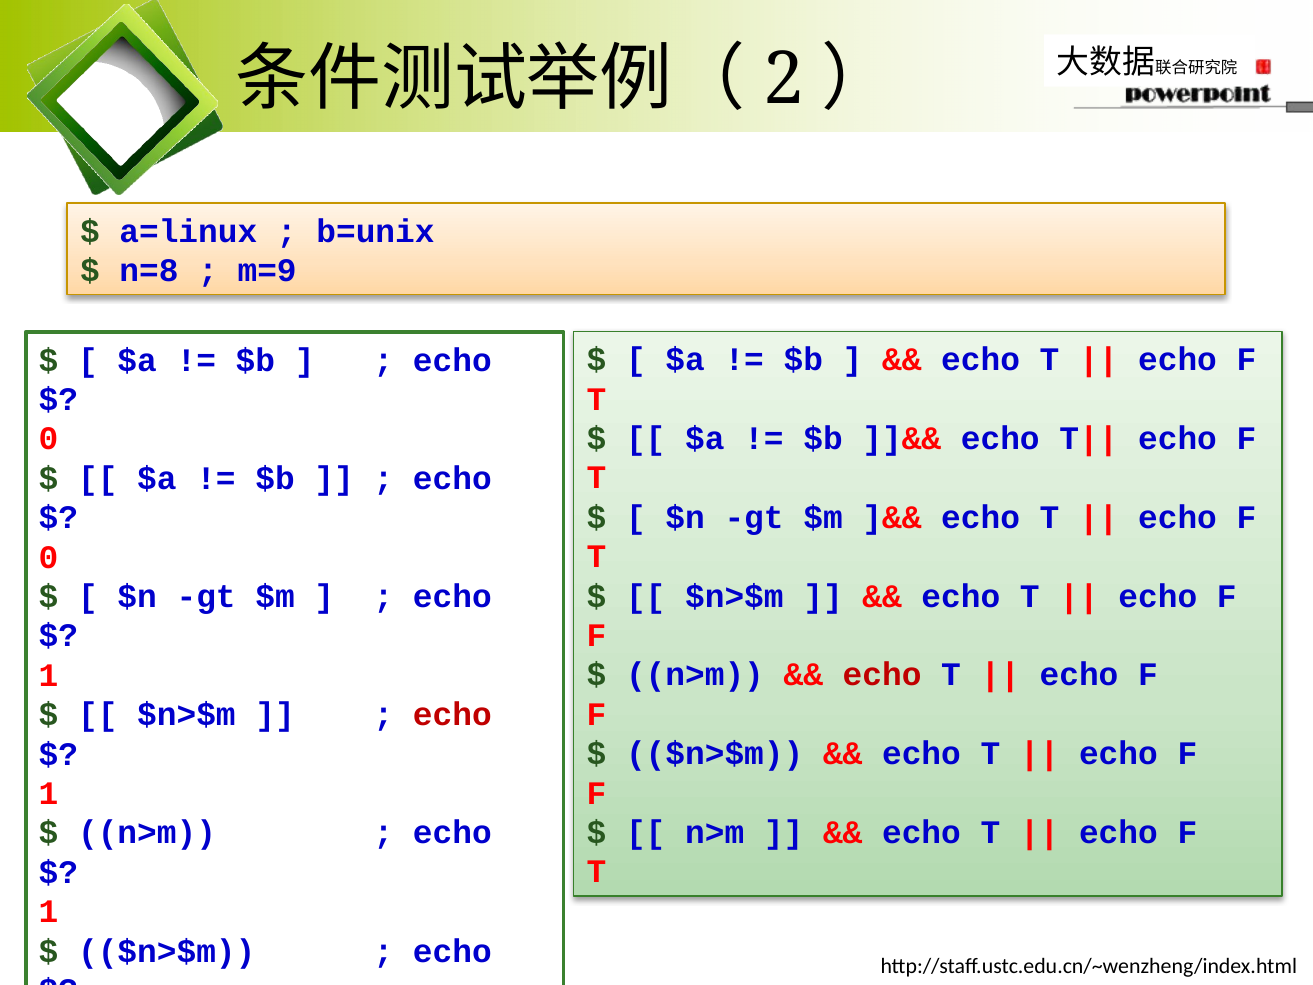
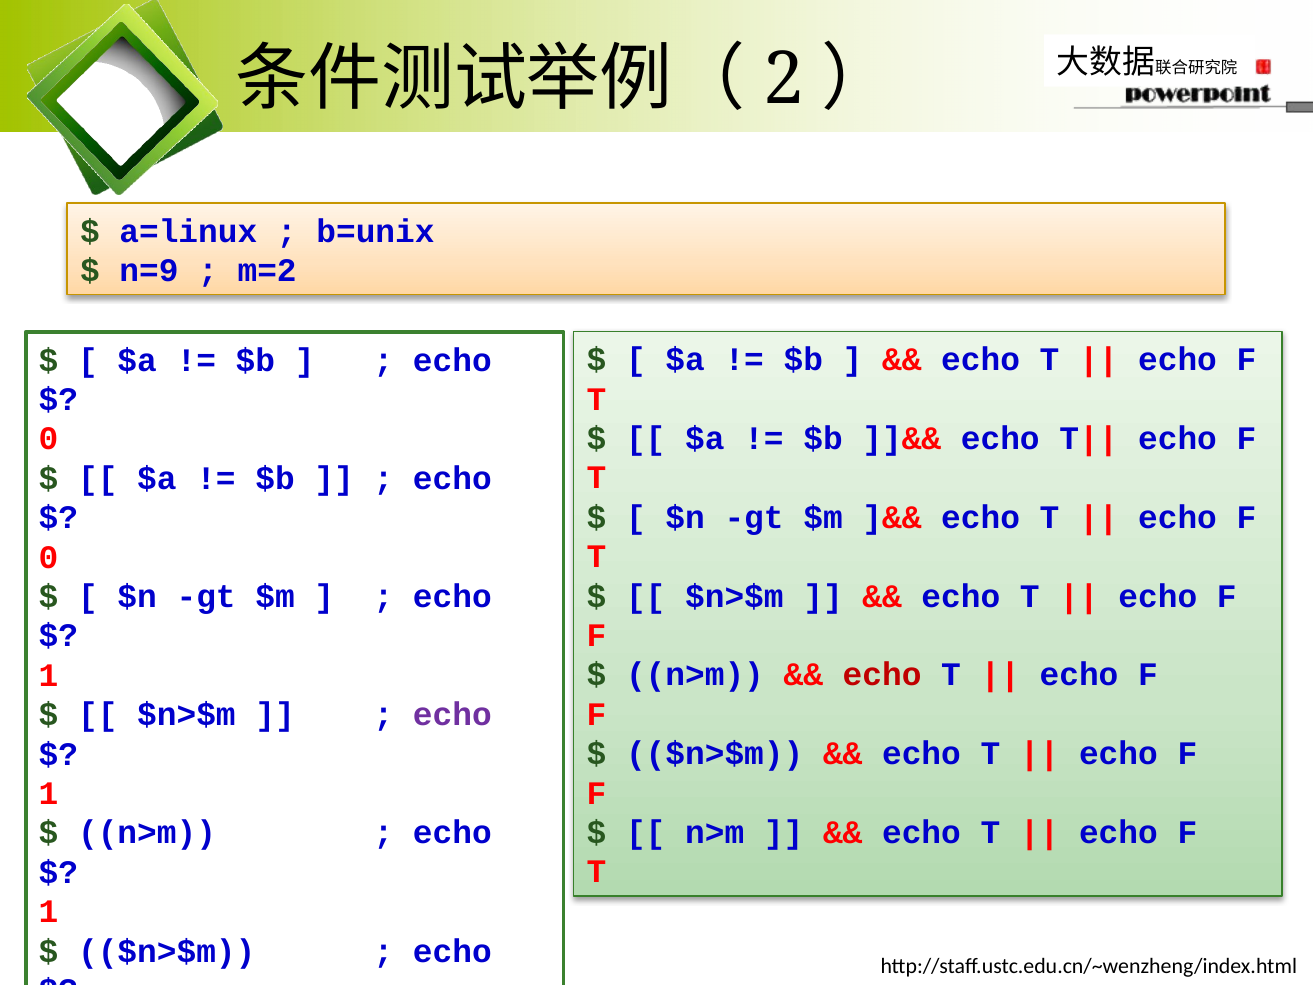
n=8: n=8 -> n=9 (149, 271)
m=9: m=9 -> m=2 (267, 271)
echo colour: red -> purple (452, 715)
